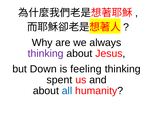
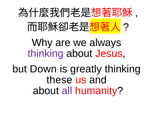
feeling: feeling -> greatly (86, 69)
spent: spent -> these (59, 80)
all colour: blue -> purple (67, 91)
